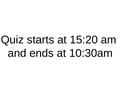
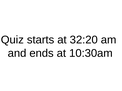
15:20: 15:20 -> 32:20 (84, 40)
